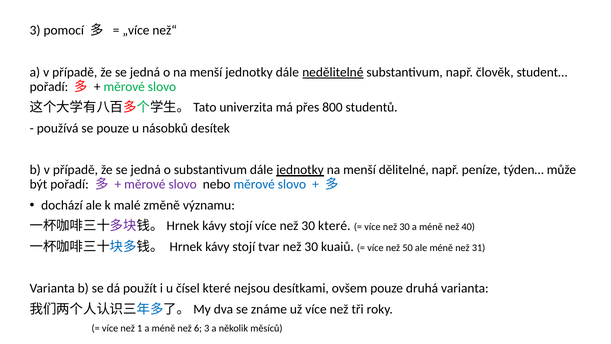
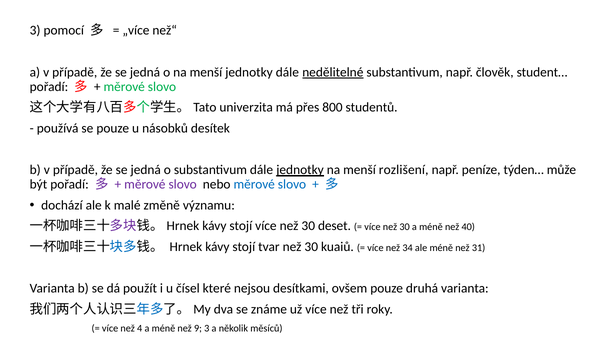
dělitelné: dělitelné -> rozlišení (404, 170)
30 které: které -> deset (334, 226)
50: 50 -> 34 (408, 248)
1: 1 -> 4 (140, 328)
6: 6 -> 9 (198, 328)
